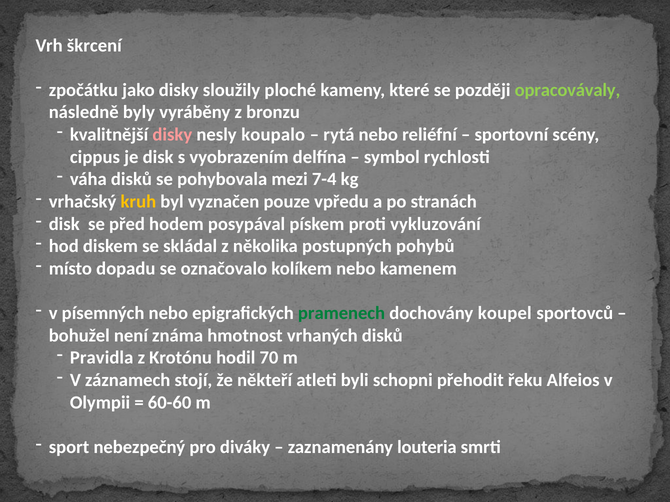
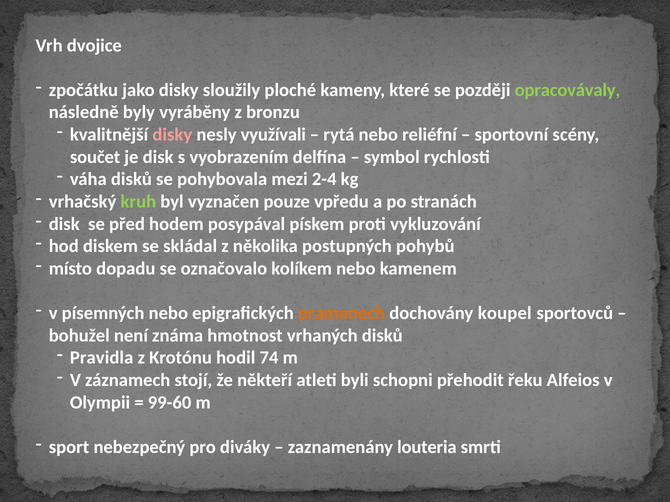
škrcení: škrcení -> dvojice (94, 45)
koupalo: koupalo -> využívali (273, 135)
cippus: cippus -> součet (95, 157)
7-4: 7-4 -> 2-4 (324, 179)
kruh colour: yellow -> light green (138, 202)
pramenech colour: green -> orange (342, 314)
70: 70 -> 74 (269, 358)
60-60: 60-60 -> 99-60 (170, 403)
